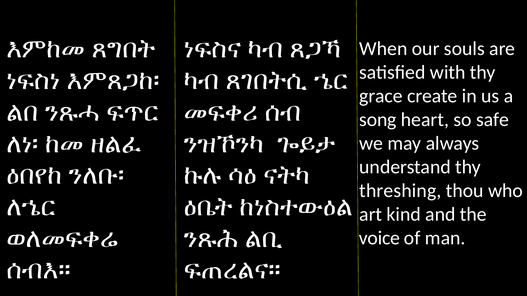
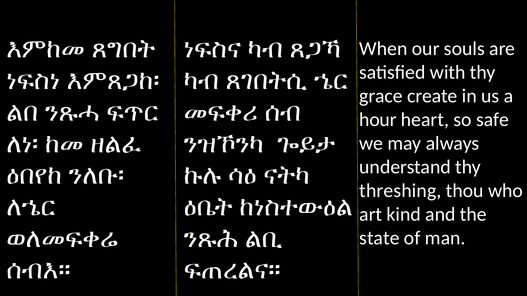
song: song -> hour (378, 120)
voice: voice -> state (379, 238)
